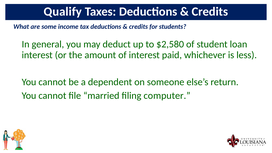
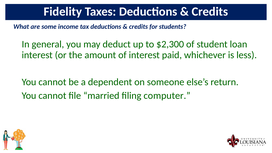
Qualify: Qualify -> Fidelity (63, 12)
$2,580: $2,580 -> $2,300 (170, 44)
